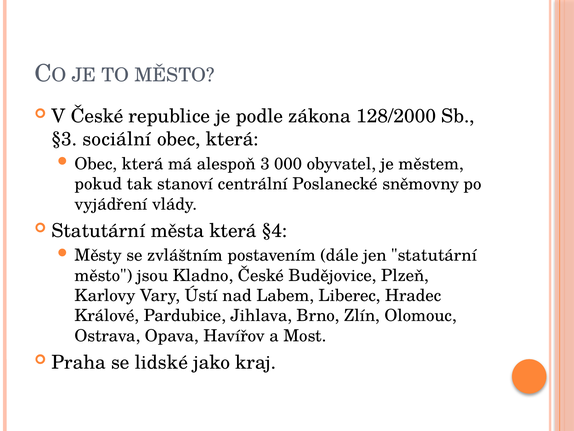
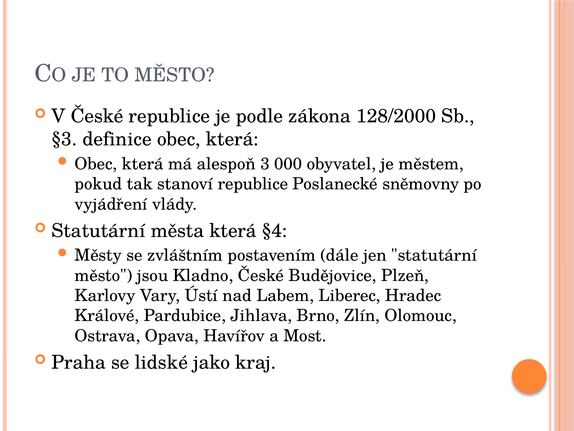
sociální: sociální -> definice (117, 139)
stanoví centrální: centrální -> republice (253, 184)
